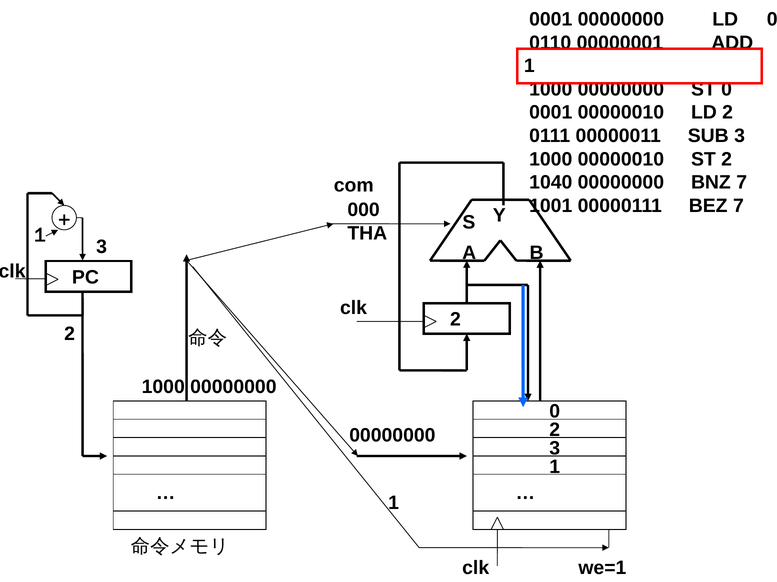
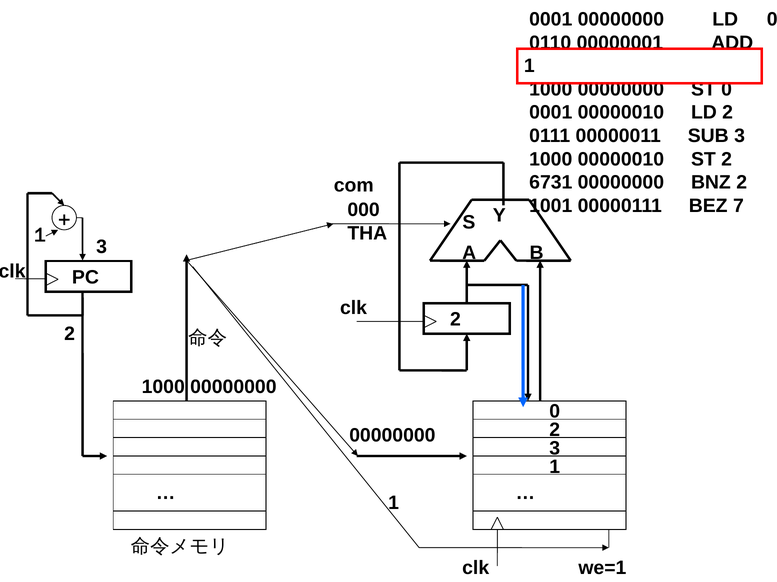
1040: 1040 -> 6731 (551, 183)
BNZ 7: 7 -> 2 (742, 183)
